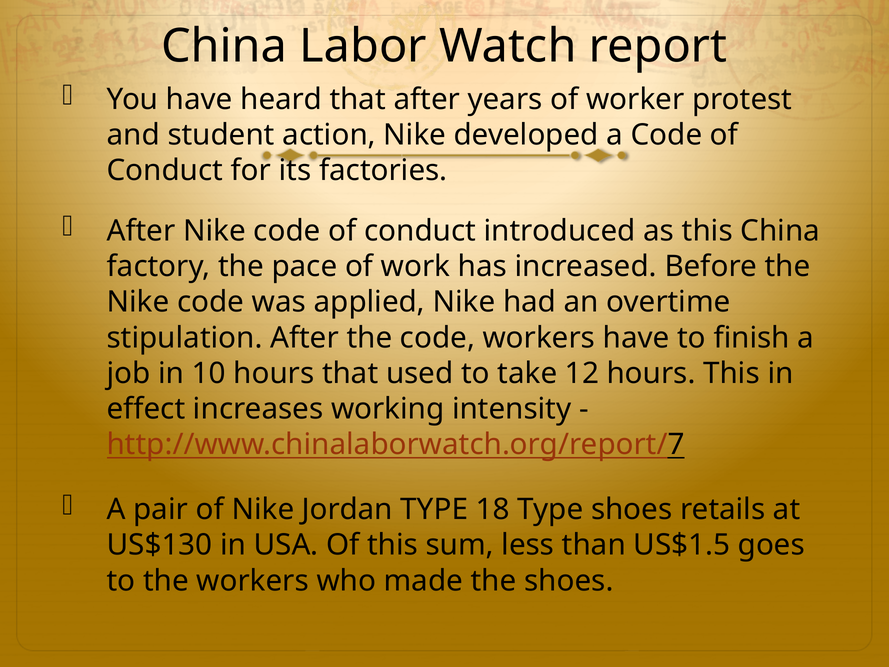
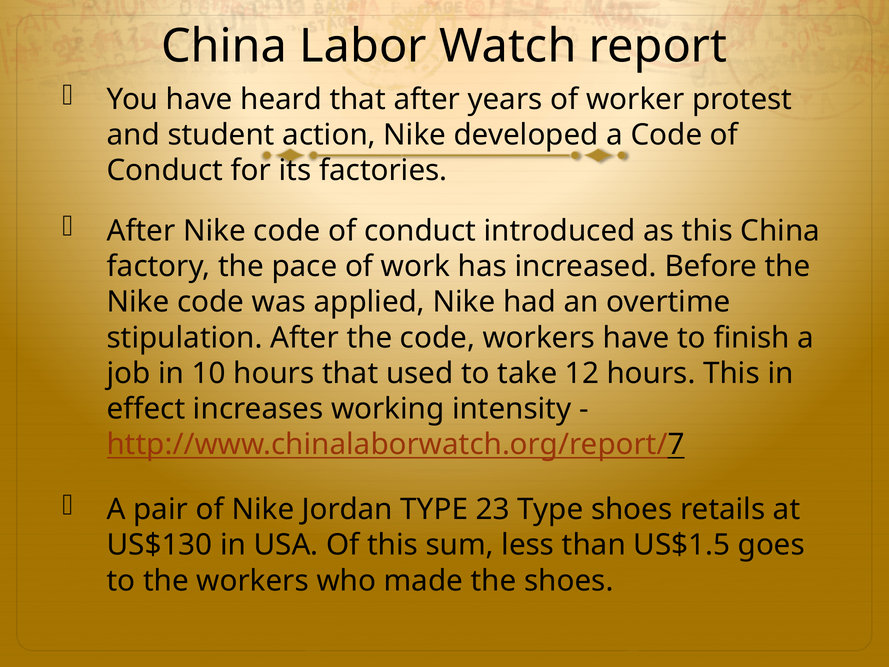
18: 18 -> 23 (493, 509)
